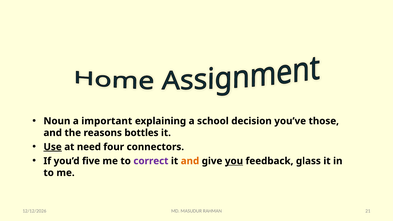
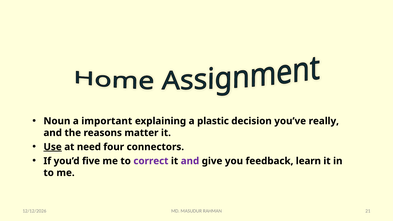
school: school -> plastic (213, 121)
those: those -> really (324, 121)
bottles: bottles -> matter (141, 133)
and colour: orange -> purple (190, 161)
you underline: present -> none (234, 161)
glass: glass -> learn (308, 161)
